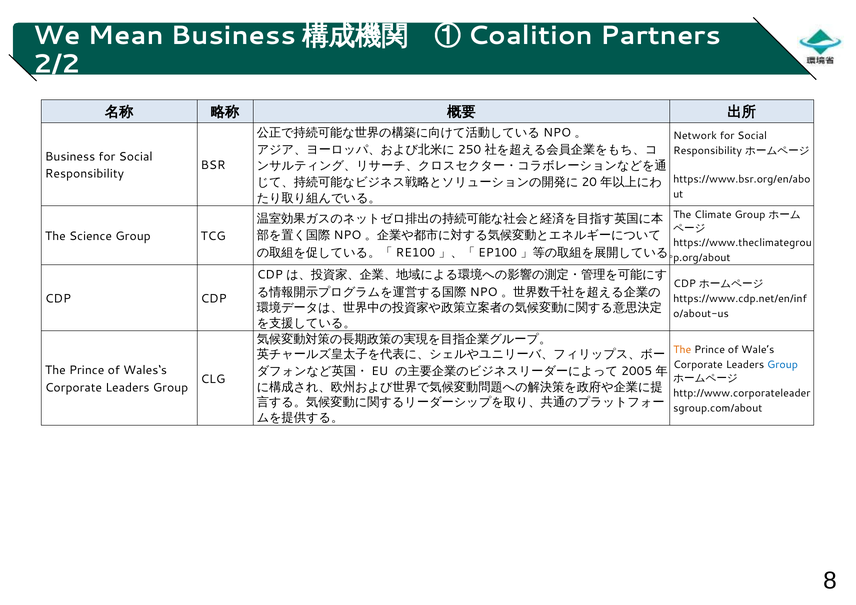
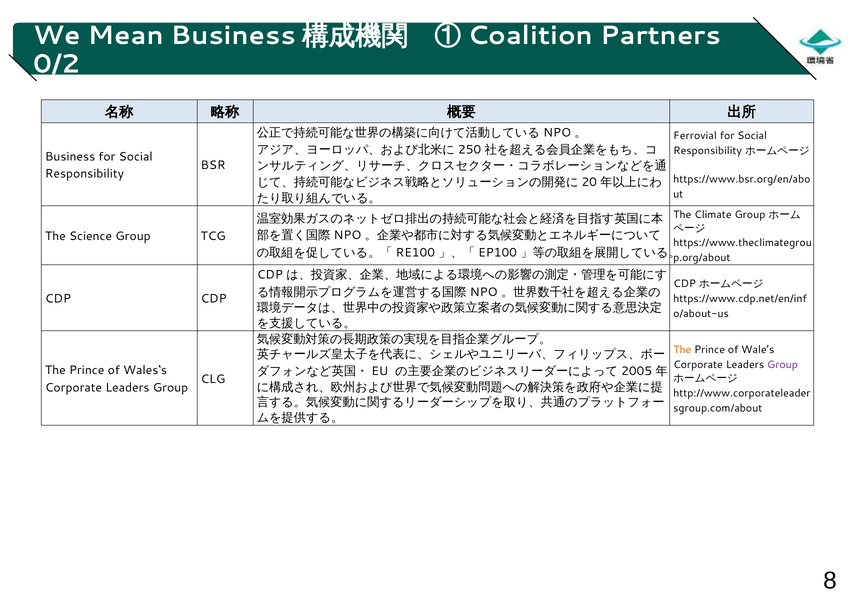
2/2: 2/2 -> 0/2 (57, 64)
Network: Network -> Ferrovial (695, 136)
Group colour: blue -> purple (782, 365)
